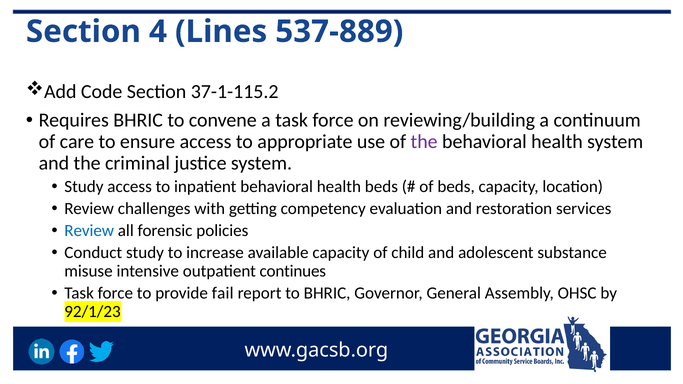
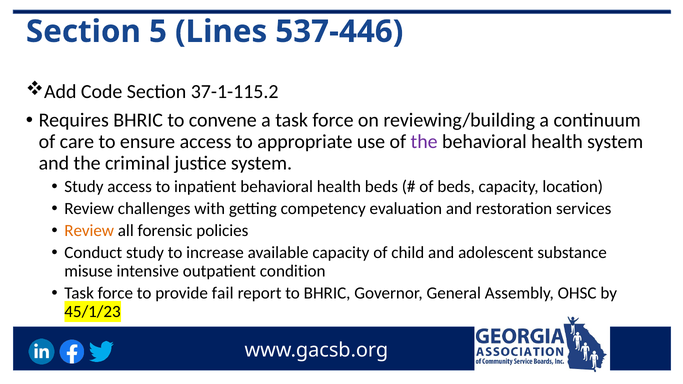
4: 4 -> 5 (158, 32)
537-889: 537-889 -> 537-446 (339, 32)
Review colour: blue -> orange (89, 231)
continues: continues -> condition (293, 271)
92/1/23: 92/1/23 -> 45/1/23 (93, 312)
